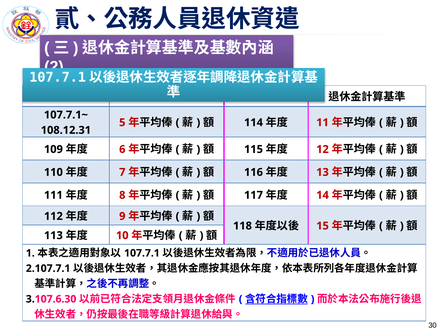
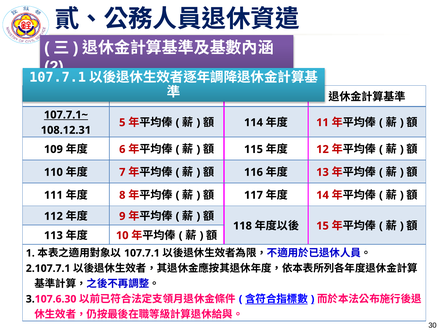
107.7.1~ underline: none -> present (66, 115)
